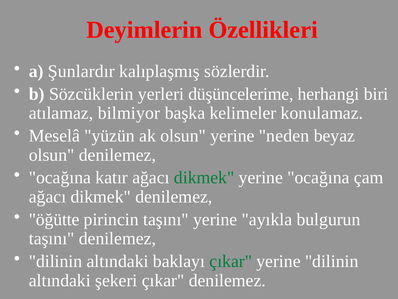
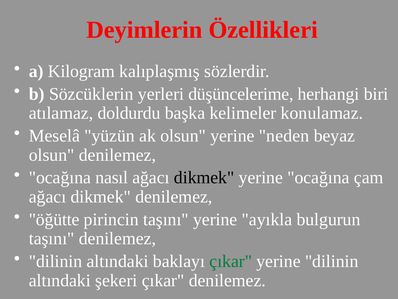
Şunlardır: Şunlardır -> Kilogram (81, 71)
bilmiyor: bilmiyor -> doldurdu (129, 113)
katır: katır -> nasıl (112, 177)
dikmek colour: green -> black (204, 177)
